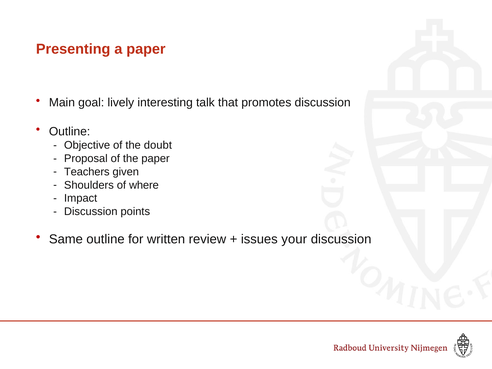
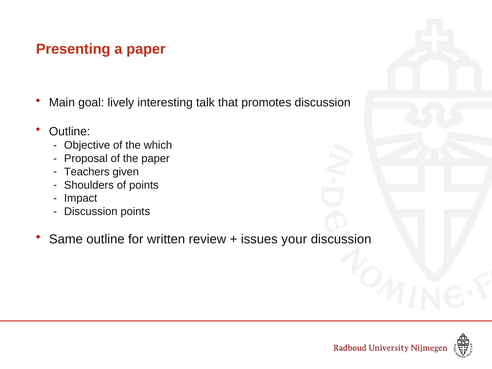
doubt: doubt -> which (158, 145)
of where: where -> points (144, 185)
